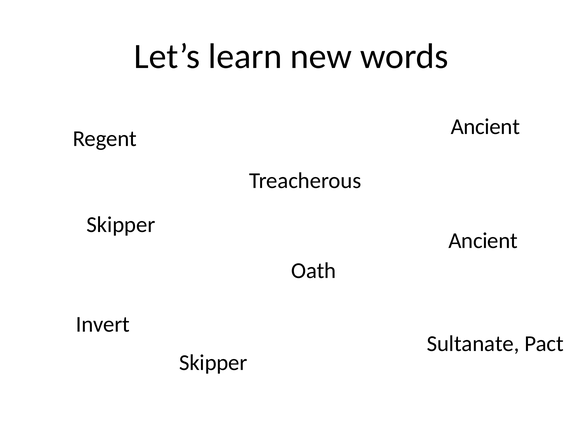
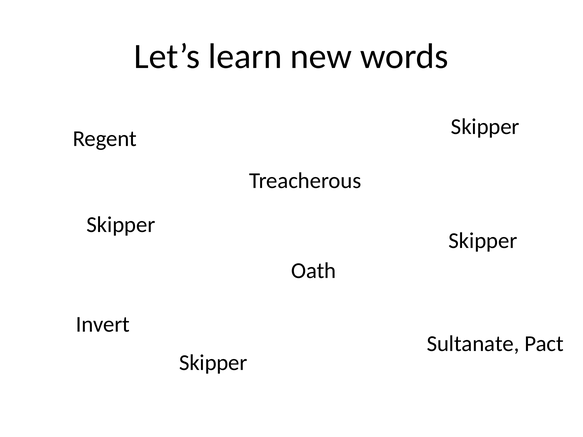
Ancient: Ancient -> Skipper (485, 127)
Ancient: Ancient -> Skipper (483, 241)
